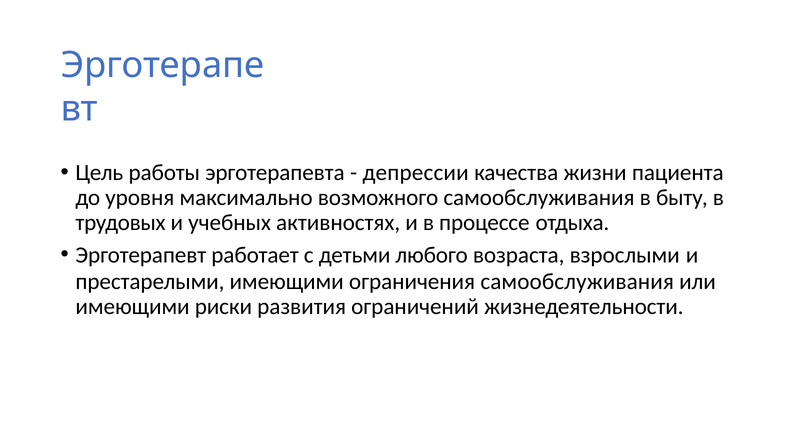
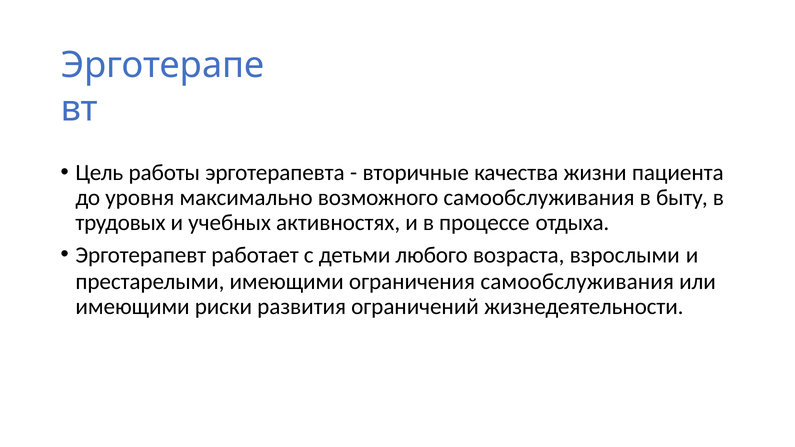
депрессии: депрессии -> вторичные (416, 173)
